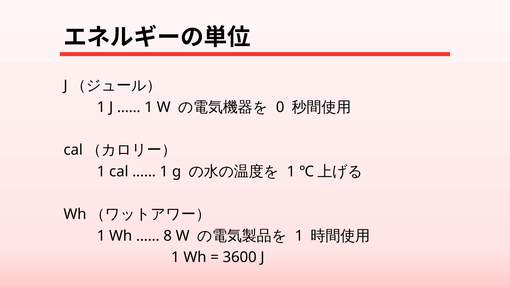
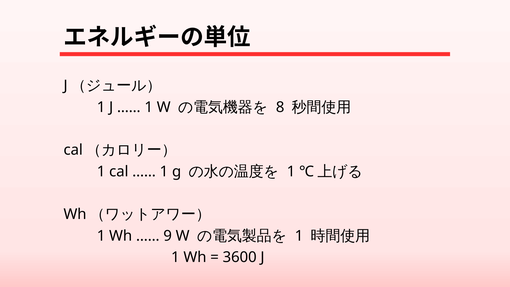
0: 0 -> 8 (280, 107)
8: 8 -> 9 (168, 236)
